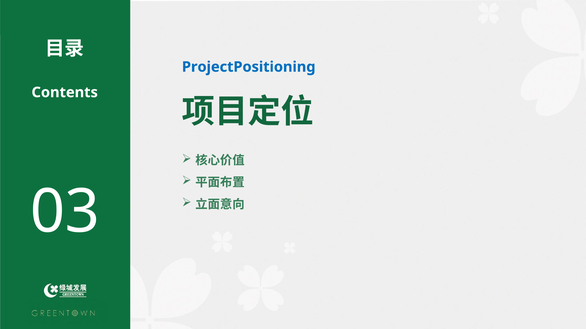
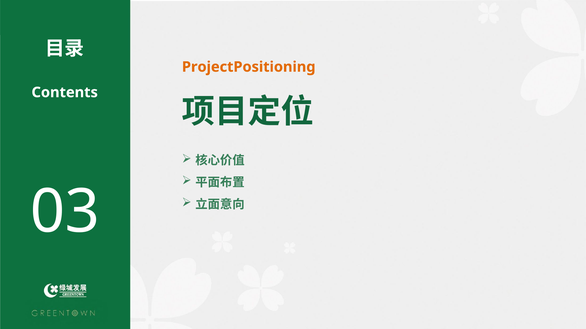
ProjectPositioning colour: blue -> orange (249, 67)
